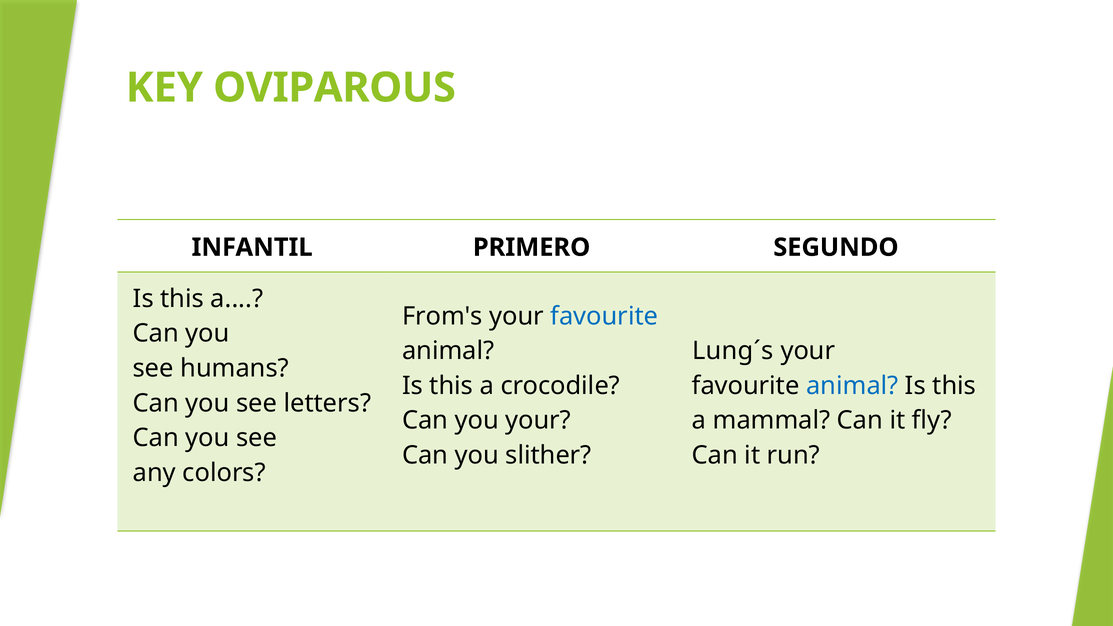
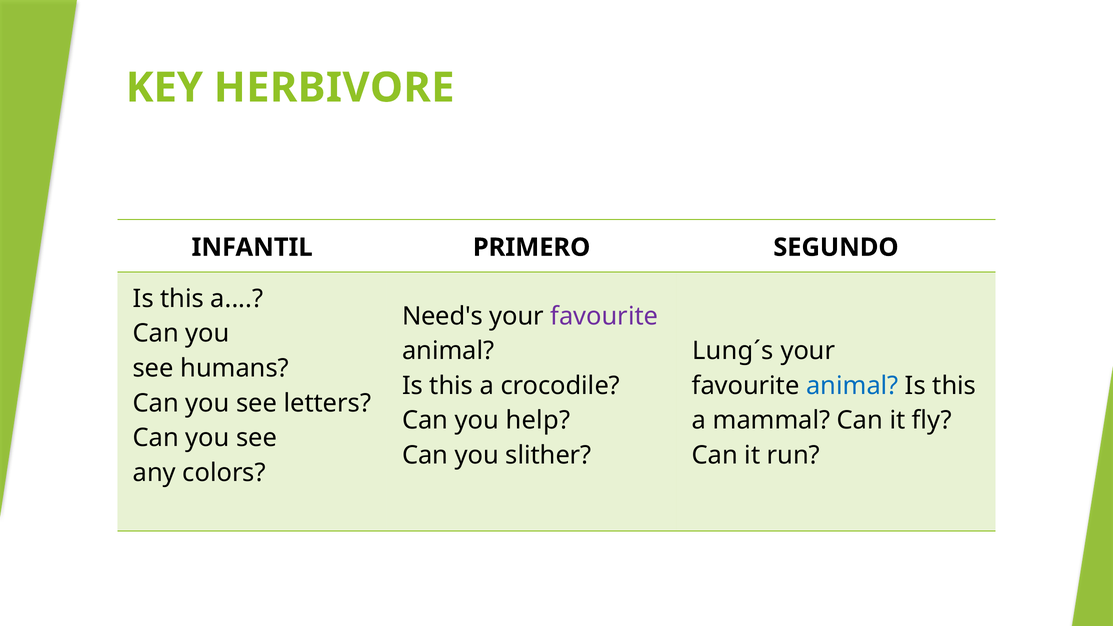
OVIPAROUS: OVIPAROUS -> HERBIVORE (334, 88)
From's: From's -> Need's (442, 316)
favourite colour: blue -> purple (604, 316)
you your: your -> help (538, 421)
